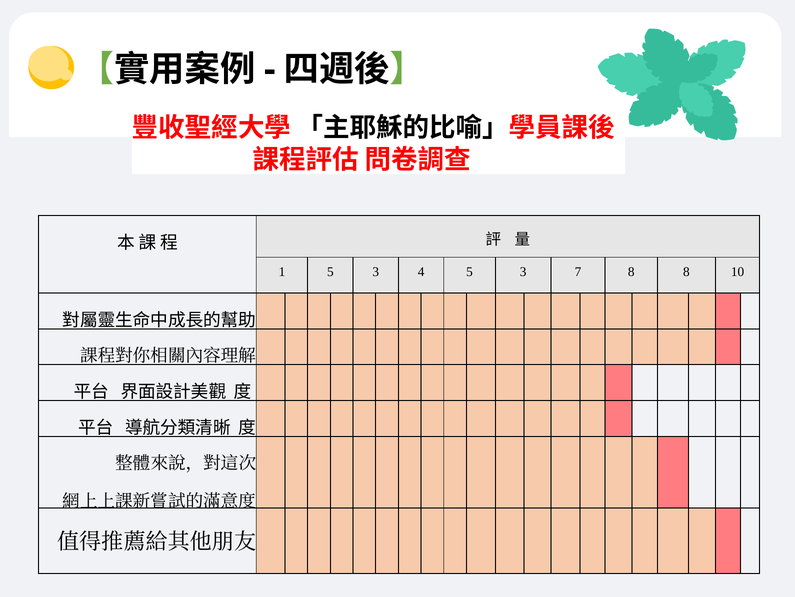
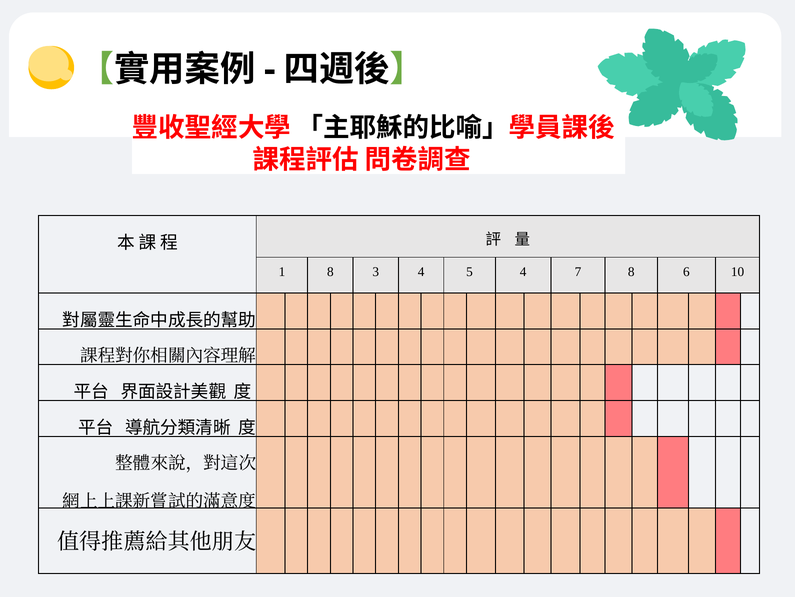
1 5: 5 -> 8 (330, 272)
4 5 3: 3 -> 4 (523, 272)
8 8: 8 -> 6 (686, 272)
